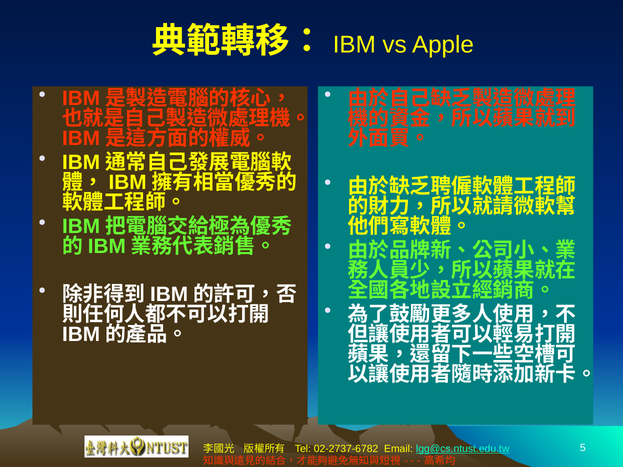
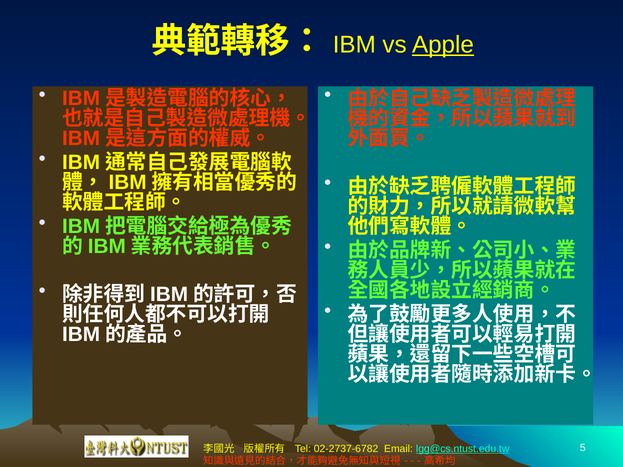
Apple underline: none -> present (443, 45)
